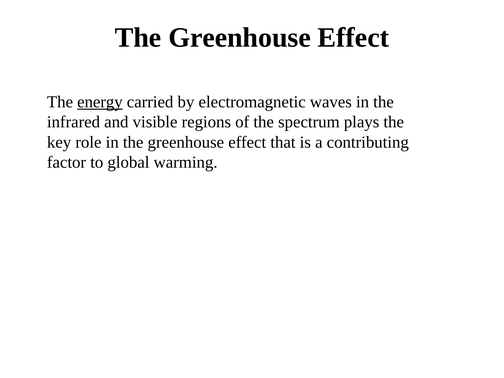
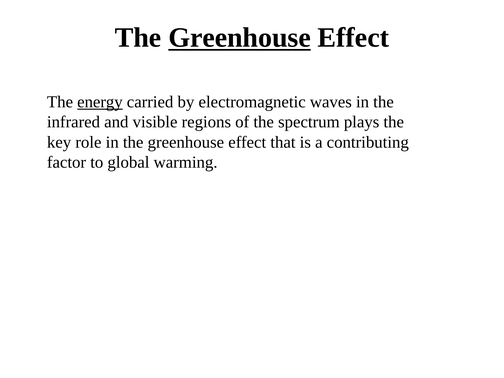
Greenhouse underline: none -> present (240, 38)
